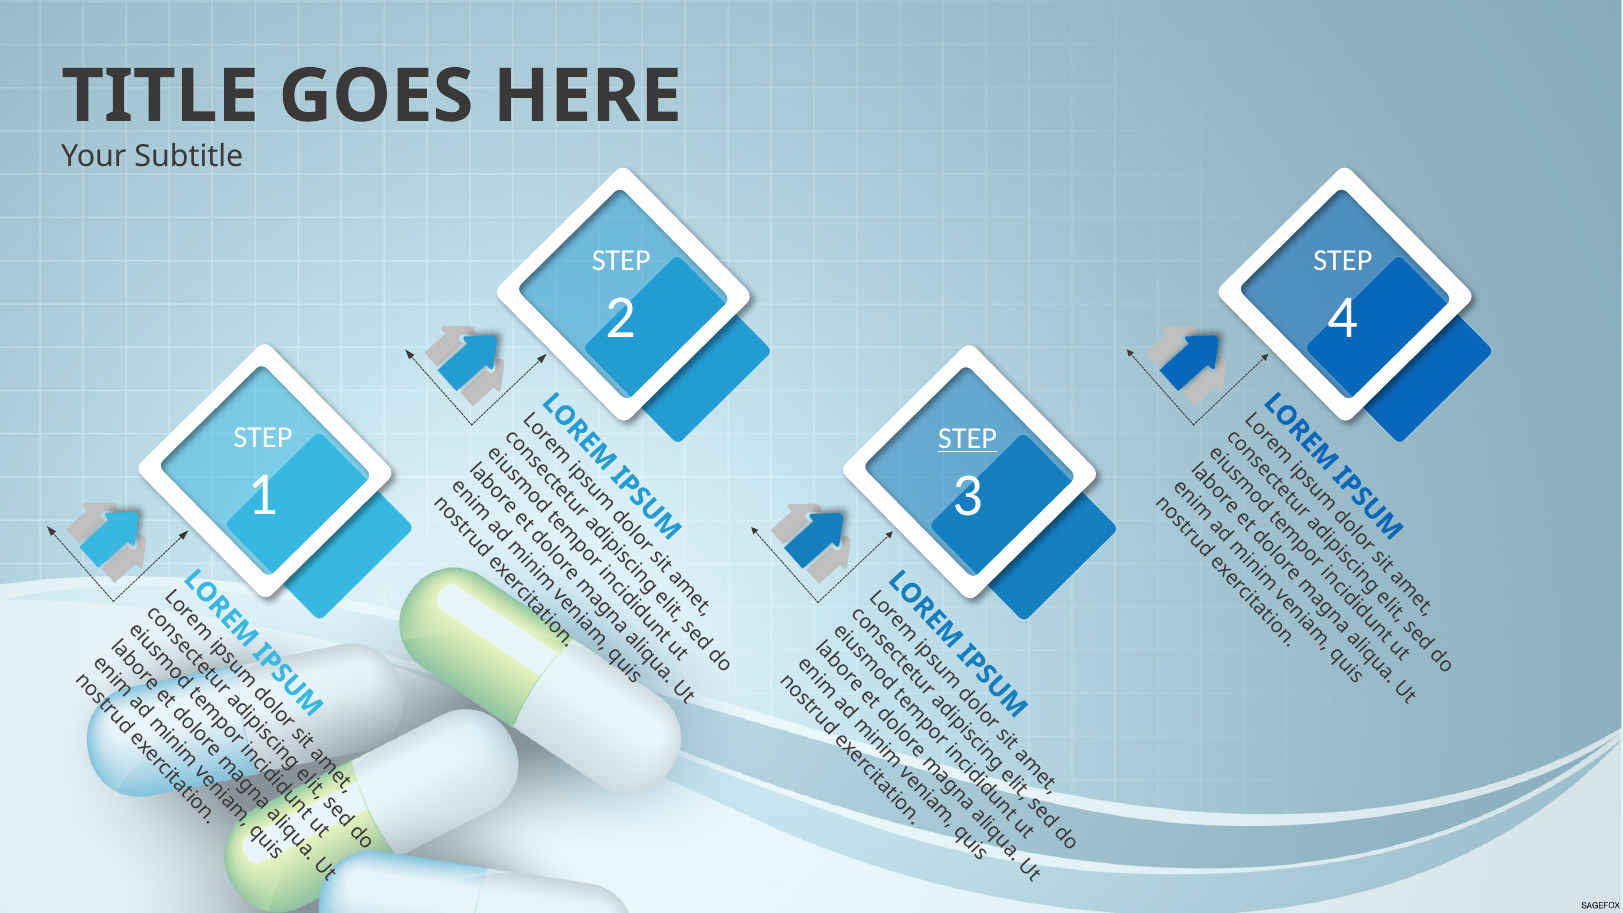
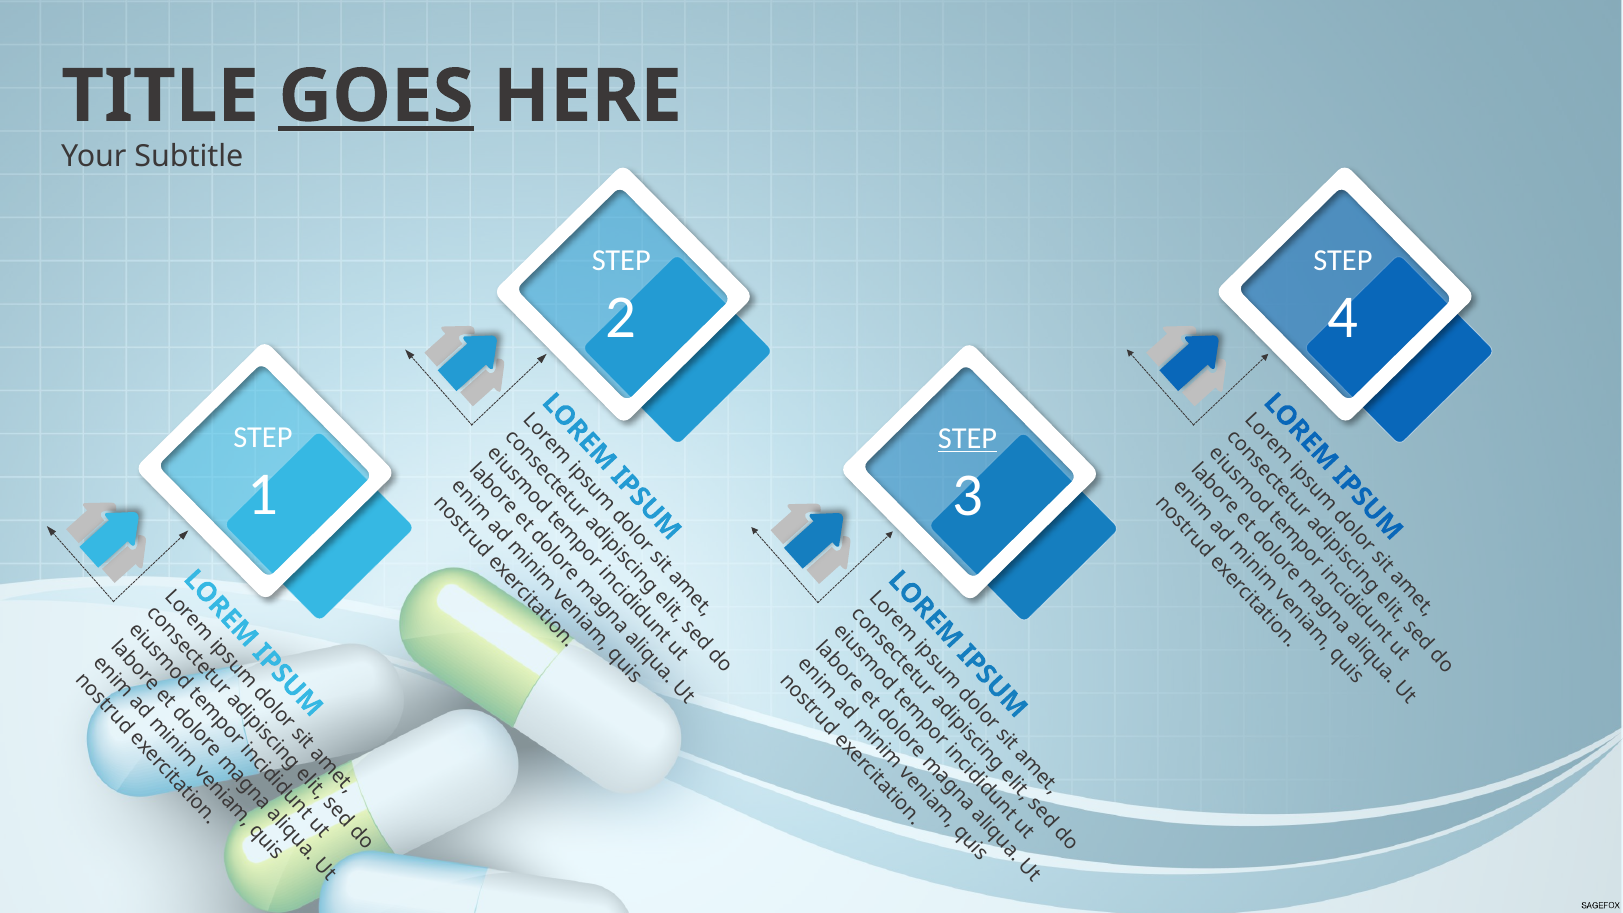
GOES underline: none -> present (376, 96)
